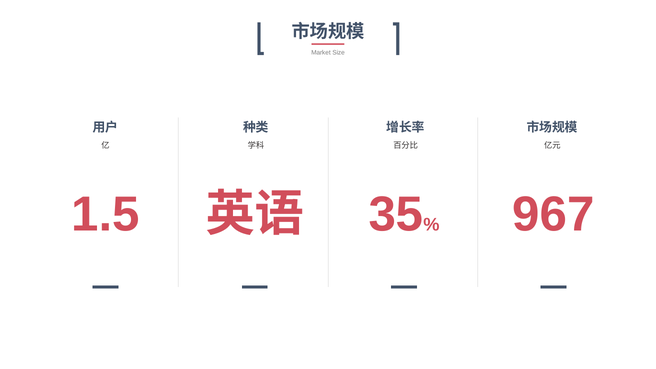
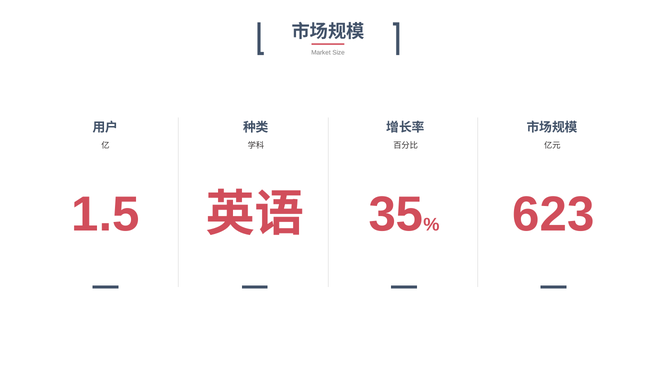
967: 967 -> 623 (553, 214)
